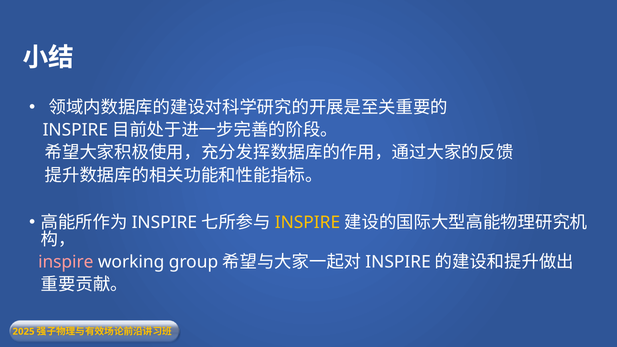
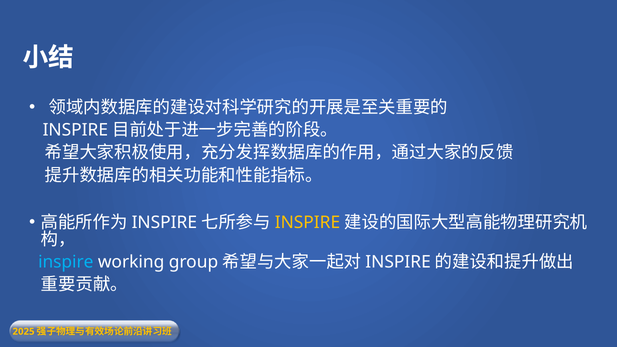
inspire colour: pink -> light blue (66, 262)
